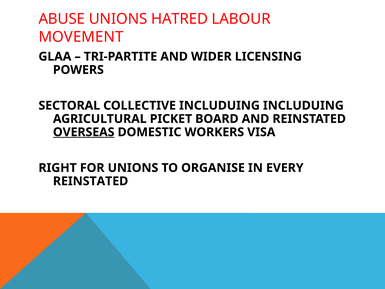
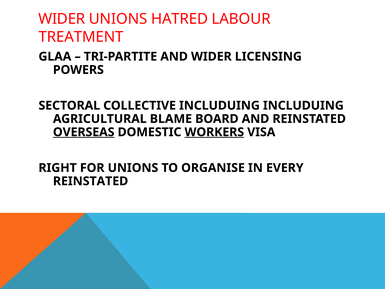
ABUSE: ABUSE -> WIDER (62, 19)
MOVEMENT: MOVEMENT -> TREATMENT (81, 37)
PICKET: PICKET -> BLAME (171, 119)
WORKERS underline: none -> present (214, 132)
